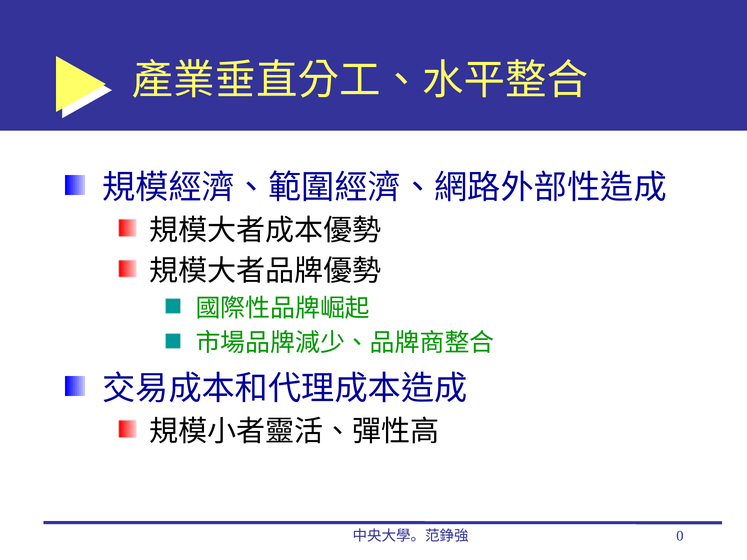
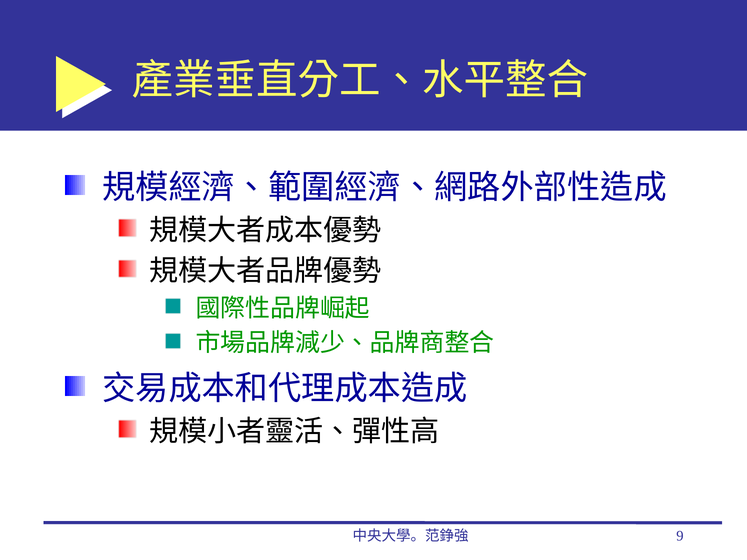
0: 0 -> 9 (680, 536)
